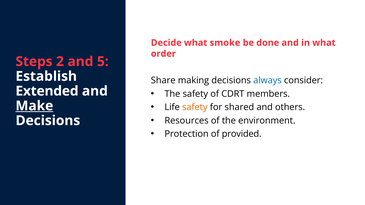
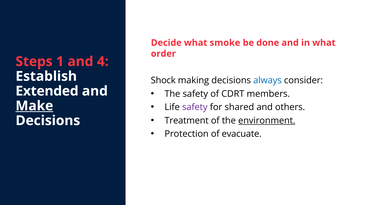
2: 2 -> 1 (60, 62)
5: 5 -> 4 (103, 62)
Share: Share -> Shock (163, 81)
safety colour: orange -> purple (195, 107)
Resources: Resources -> Treatment (187, 121)
environment underline: none -> present (267, 121)
provided: provided -> evacuate (242, 134)
